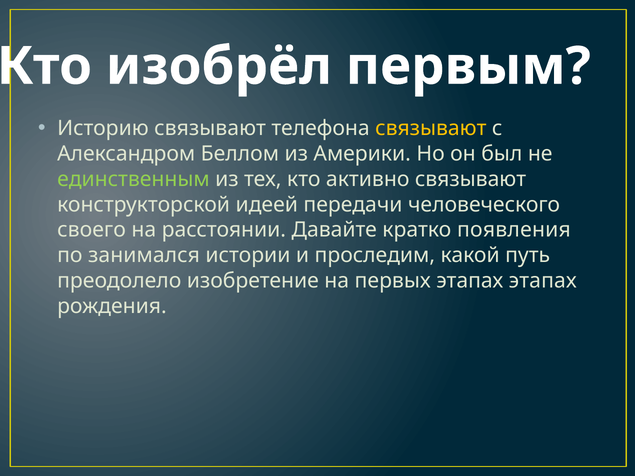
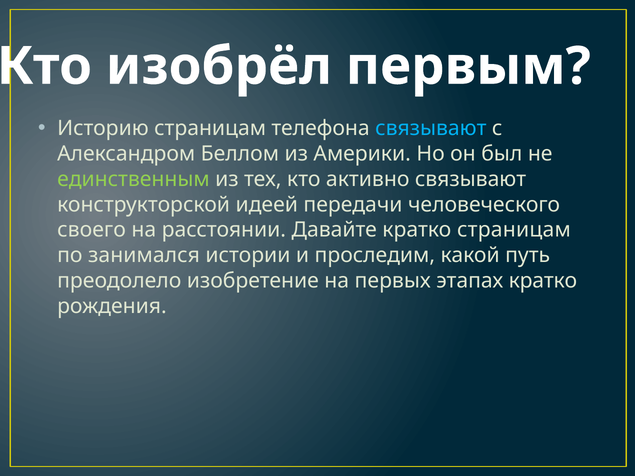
Историю связывают: связывают -> страницам (210, 128)
связывают colour: yellow -> light blue (431, 128)
кратко появления: появления -> страницам (514, 230)
этапах этапах: этапах -> кратко (543, 281)
